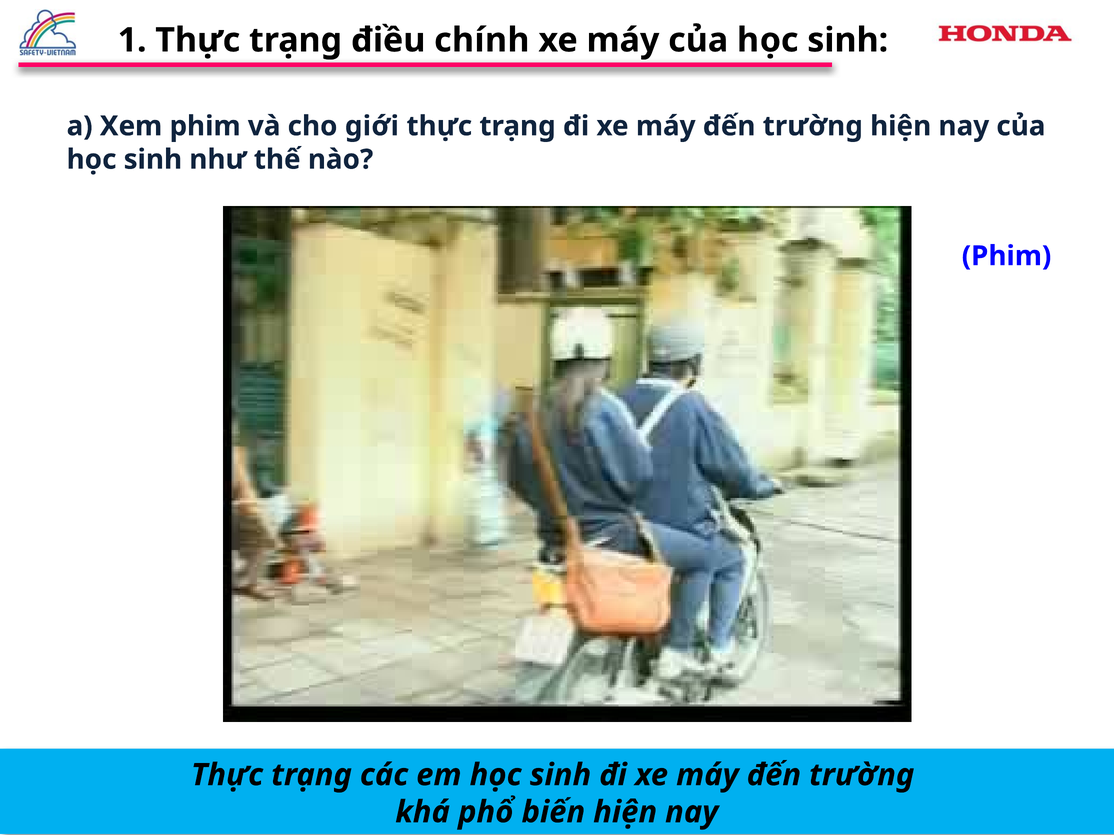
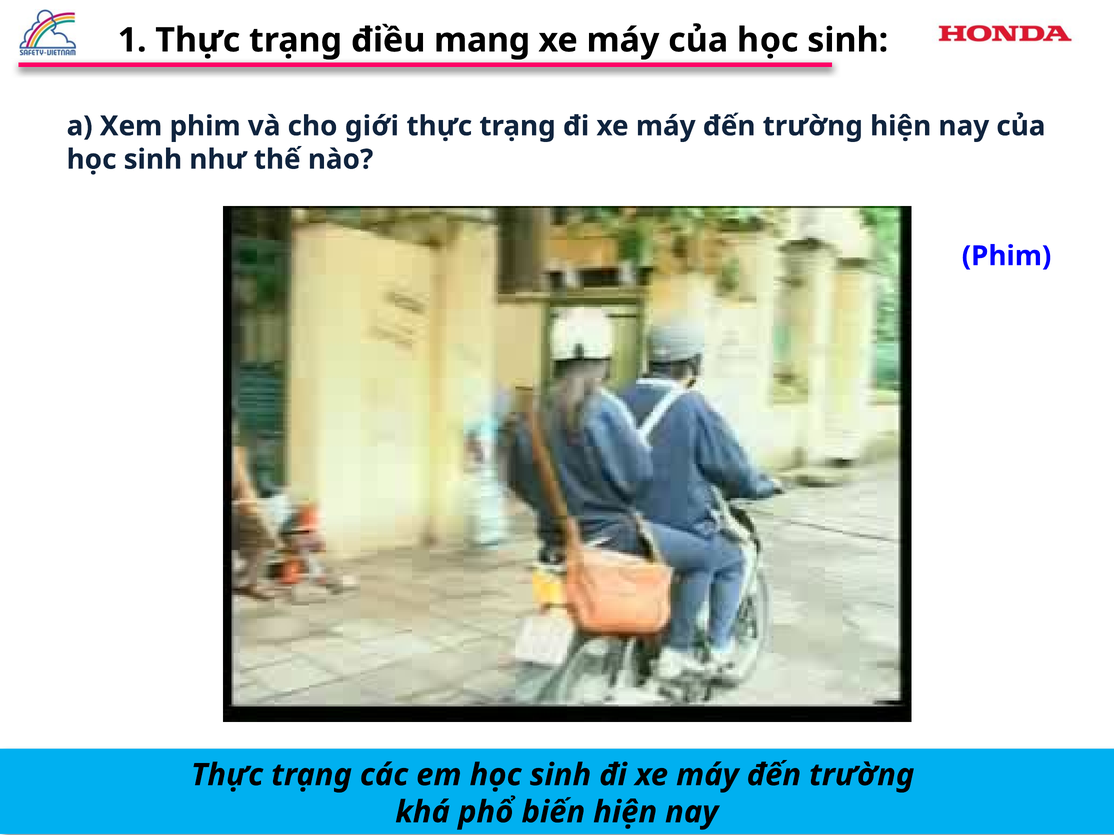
chính: chính -> mang (482, 40)
